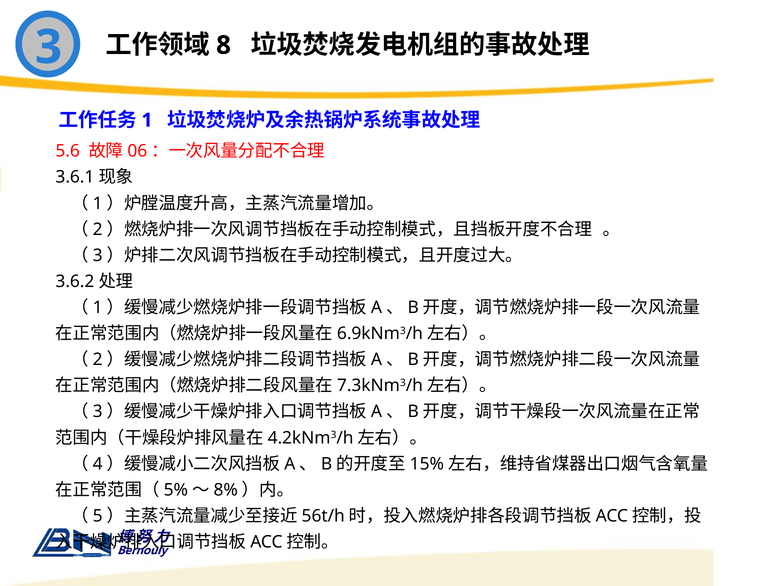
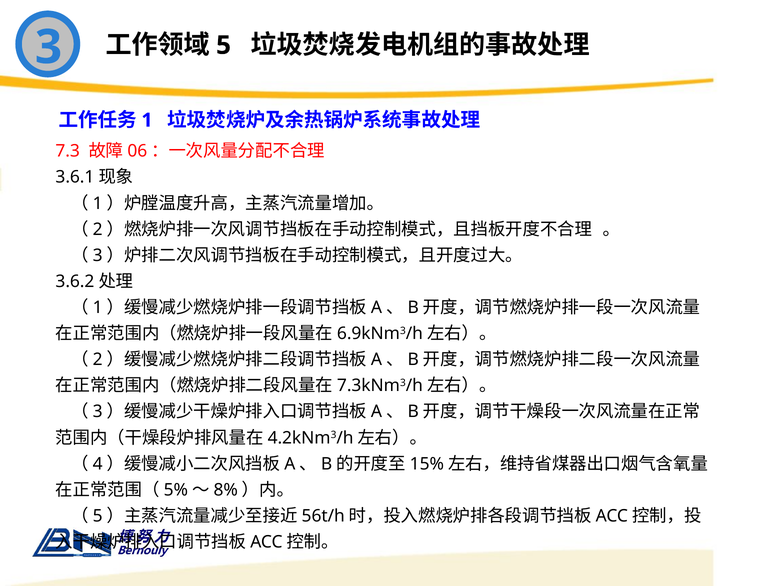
8: 8 -> 5 (224, 45)
5.6: 5.6 -> 7.3 (68, 151)
